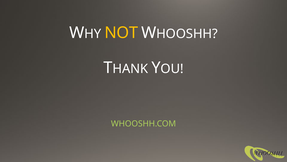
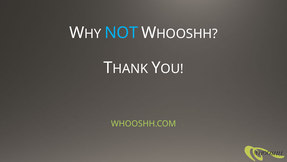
NOT colour: yellow -> light blue (121, 33)
